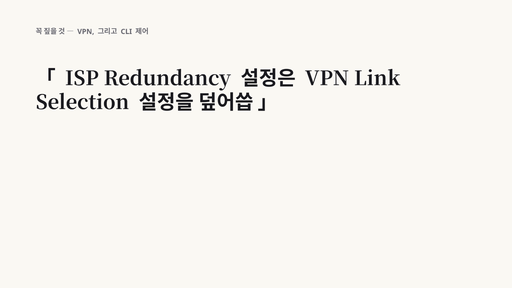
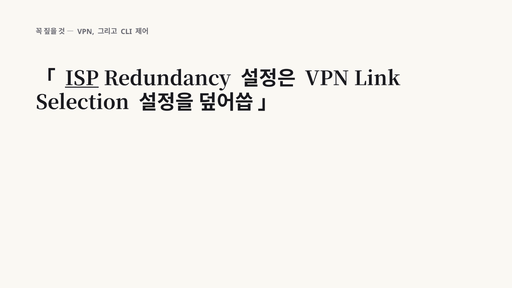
ISP underline: none -> present (82, 79)
